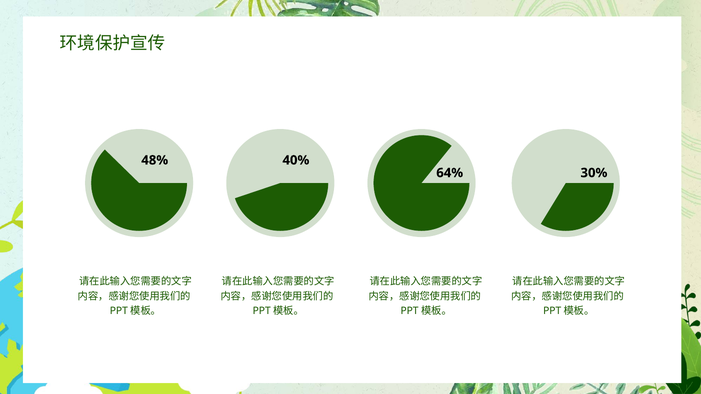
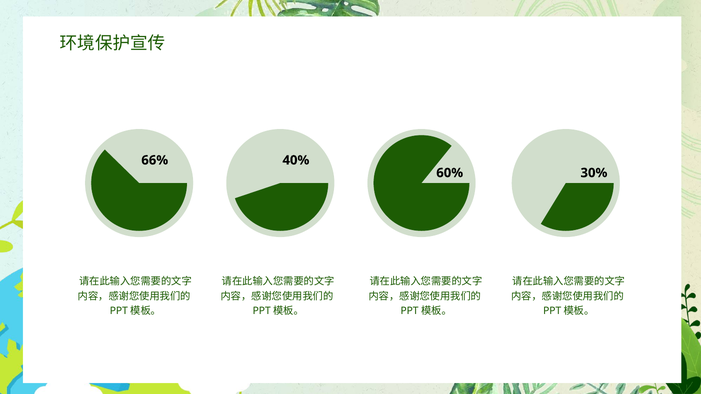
48%: 48% -> 66% (155, 160)
64%: 64% -> 60% (450, 173)
